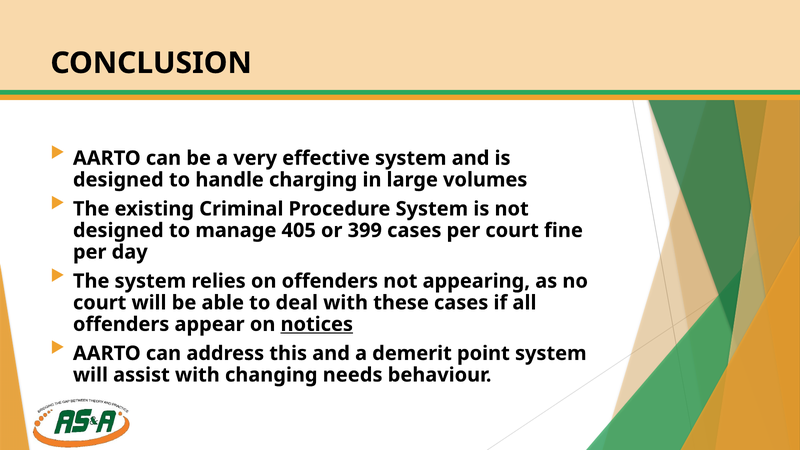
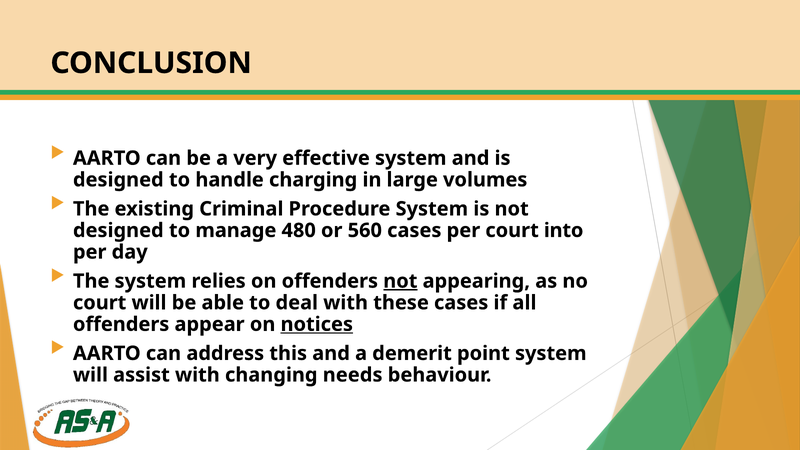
405: 405 -> 480 (299, 230)
399: 399 -> 560 (365, 230)
fine: fine -> into (564, 230)
not underline: none -> present (400, 281)
